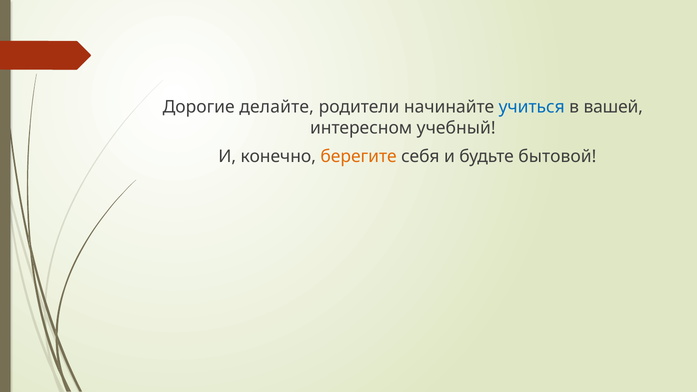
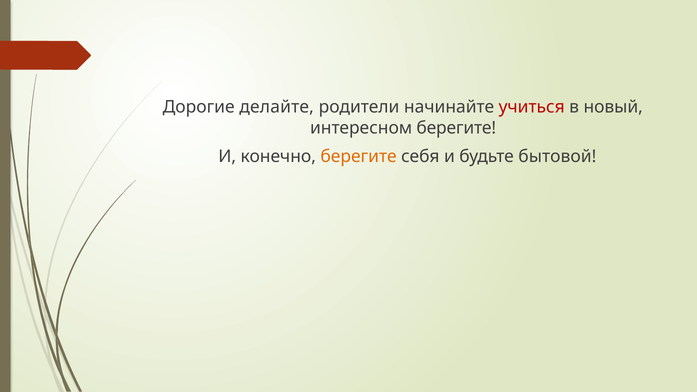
учиться colour: blue -> red (532, 107)
вашей: вашей -> новый (613, 107)
интересном учебный: учебный -> берегите (456, 128)
